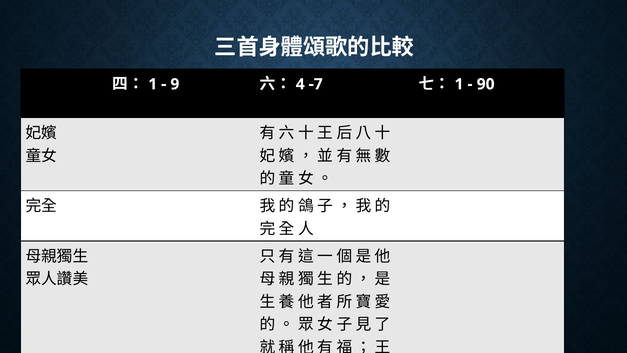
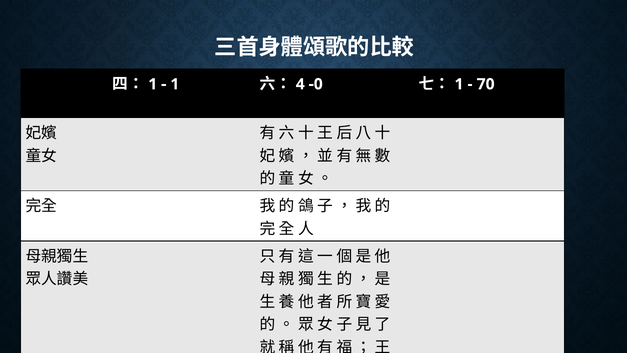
9: 9 -> 1 (175, 84)
-7: -7 -> -0 (316, 84)
90: 90 -> 70 (486, 84)
